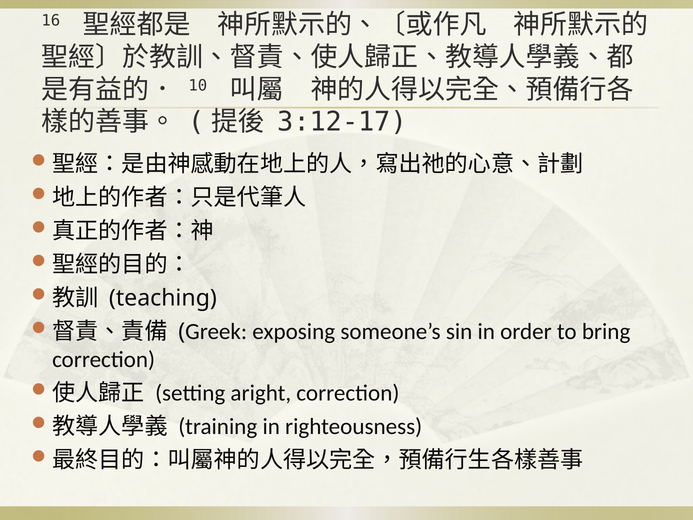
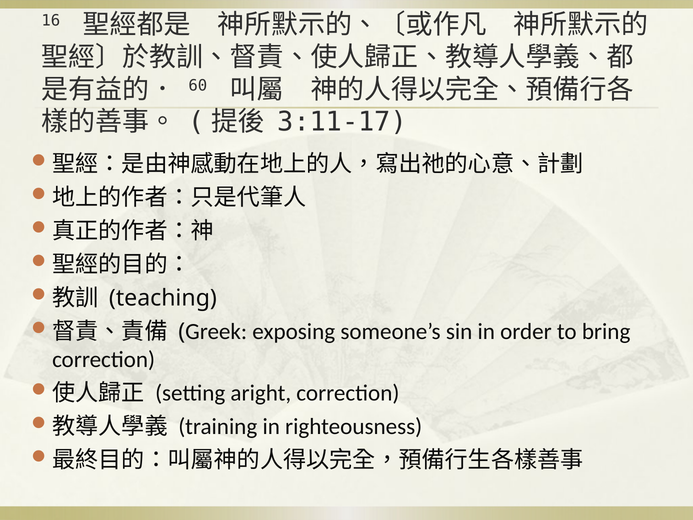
10: 10 -> 60 (198, 85)
3:12-17: 3:12-17 -> 3:11-17 (342, 122)
